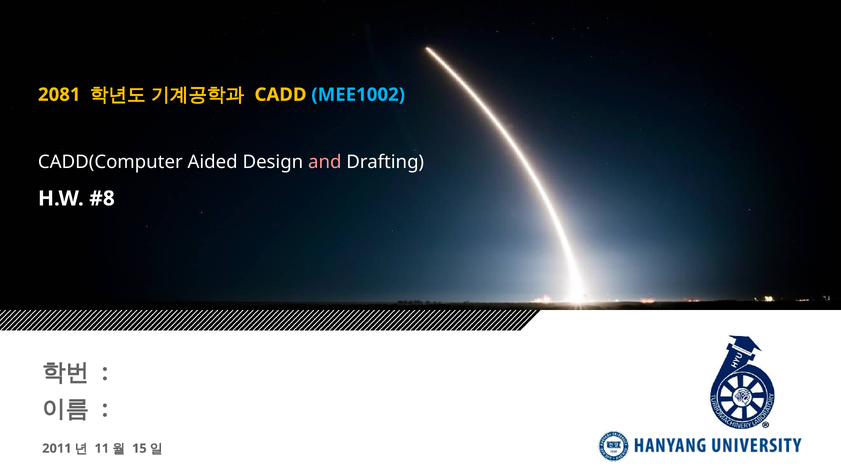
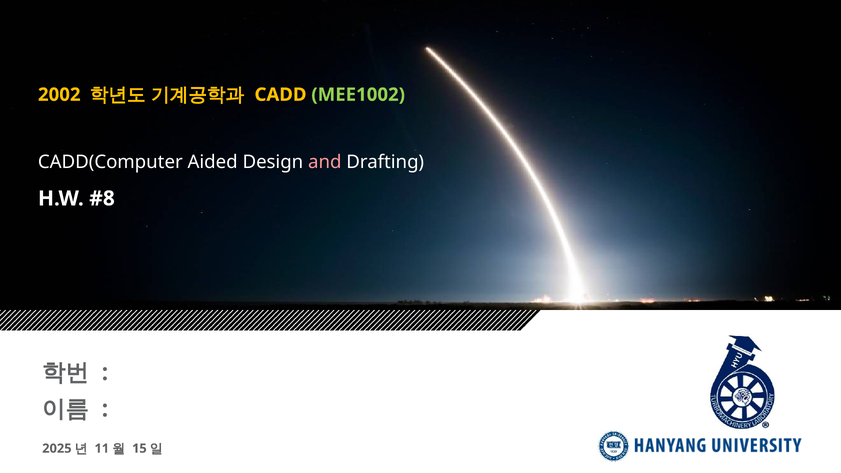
2081: 2081 -> 2002 (59, 95)
MEE1002 colour: light blue -> light green (358, 95)
2011: 2011 -> 2025 (57, 449)
